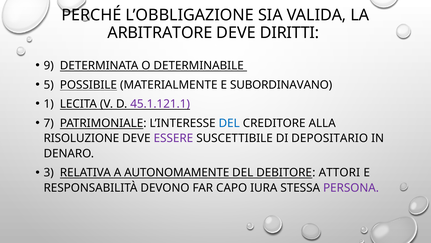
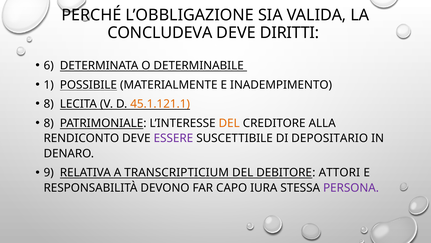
ARBITRATORE: ARBITRATORE -> CONCLUDEVA (160, 33)
9: 9 -> 6 (49, 66)
5: 5 -> 1 (49, 85)
SUBORDINAVANO: SUBORDINAVANO -> INADEMPIMENTO (281, 85)
1: 1 -> 8 (49, 104)
45.1.121.1 colour: purple -> orange (160, 104)
7: 7 -> 8 (49, 123)
DEL colour: blue -> orange (229, 123)
RISOLUZIONE: RISOLUZIONE -> RENDICONTO (81, 138)
3: 3 -> 9 (49, 172)
AUTONOMAMENTE: AUTONOMAMENTE -> TRANSCRIPTICIUM (177, 172)
